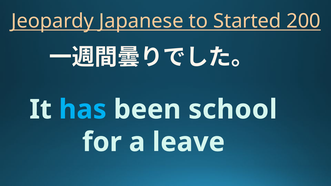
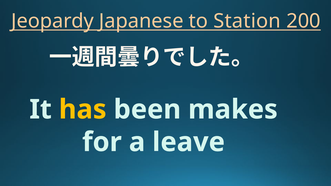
Started: Started -> Station (247, 21)
has colour: light blue -> yellow (83, 110)
school: school -> makes (233, 110)
